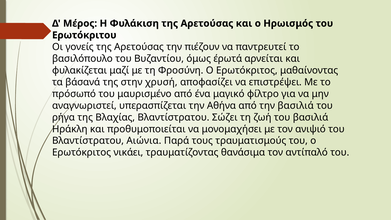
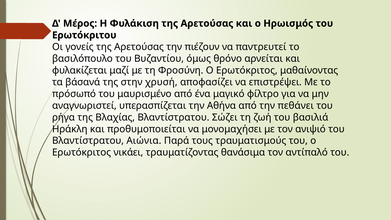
έρωτά: έρωτά -> θρόνο (228, 59)
την βασιλιά: βασιλιά -> πεθάνει (296, 106)
